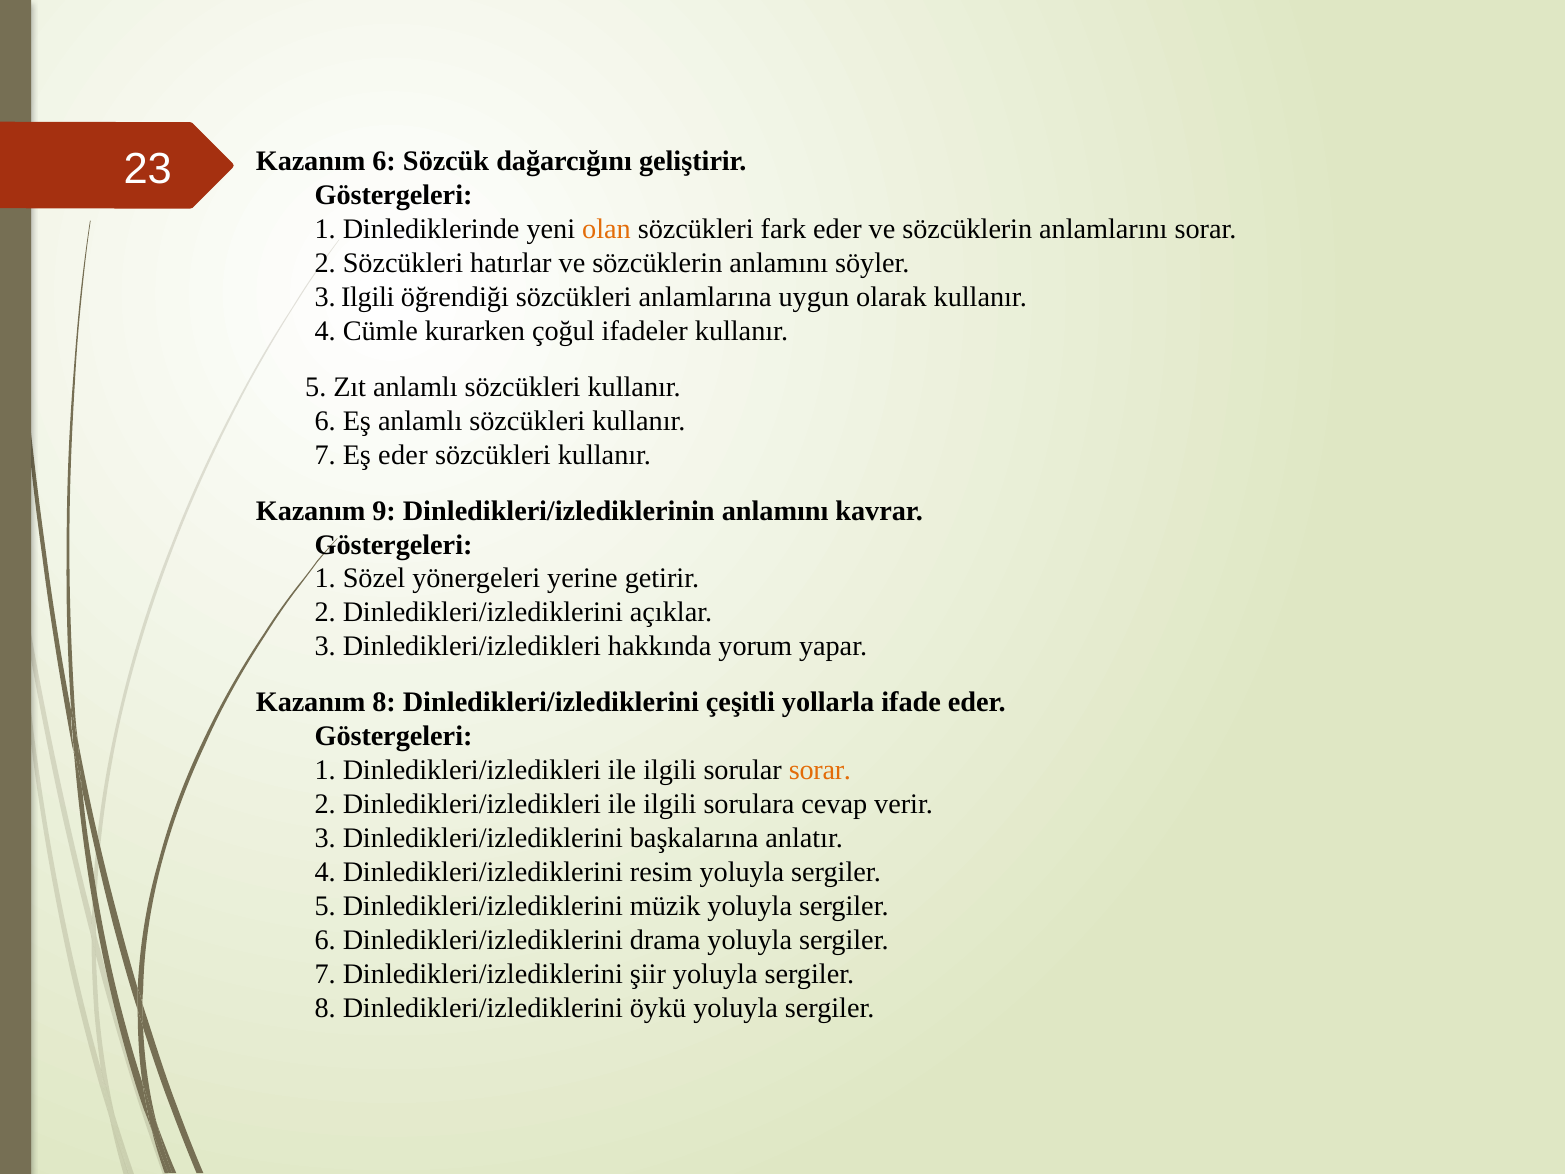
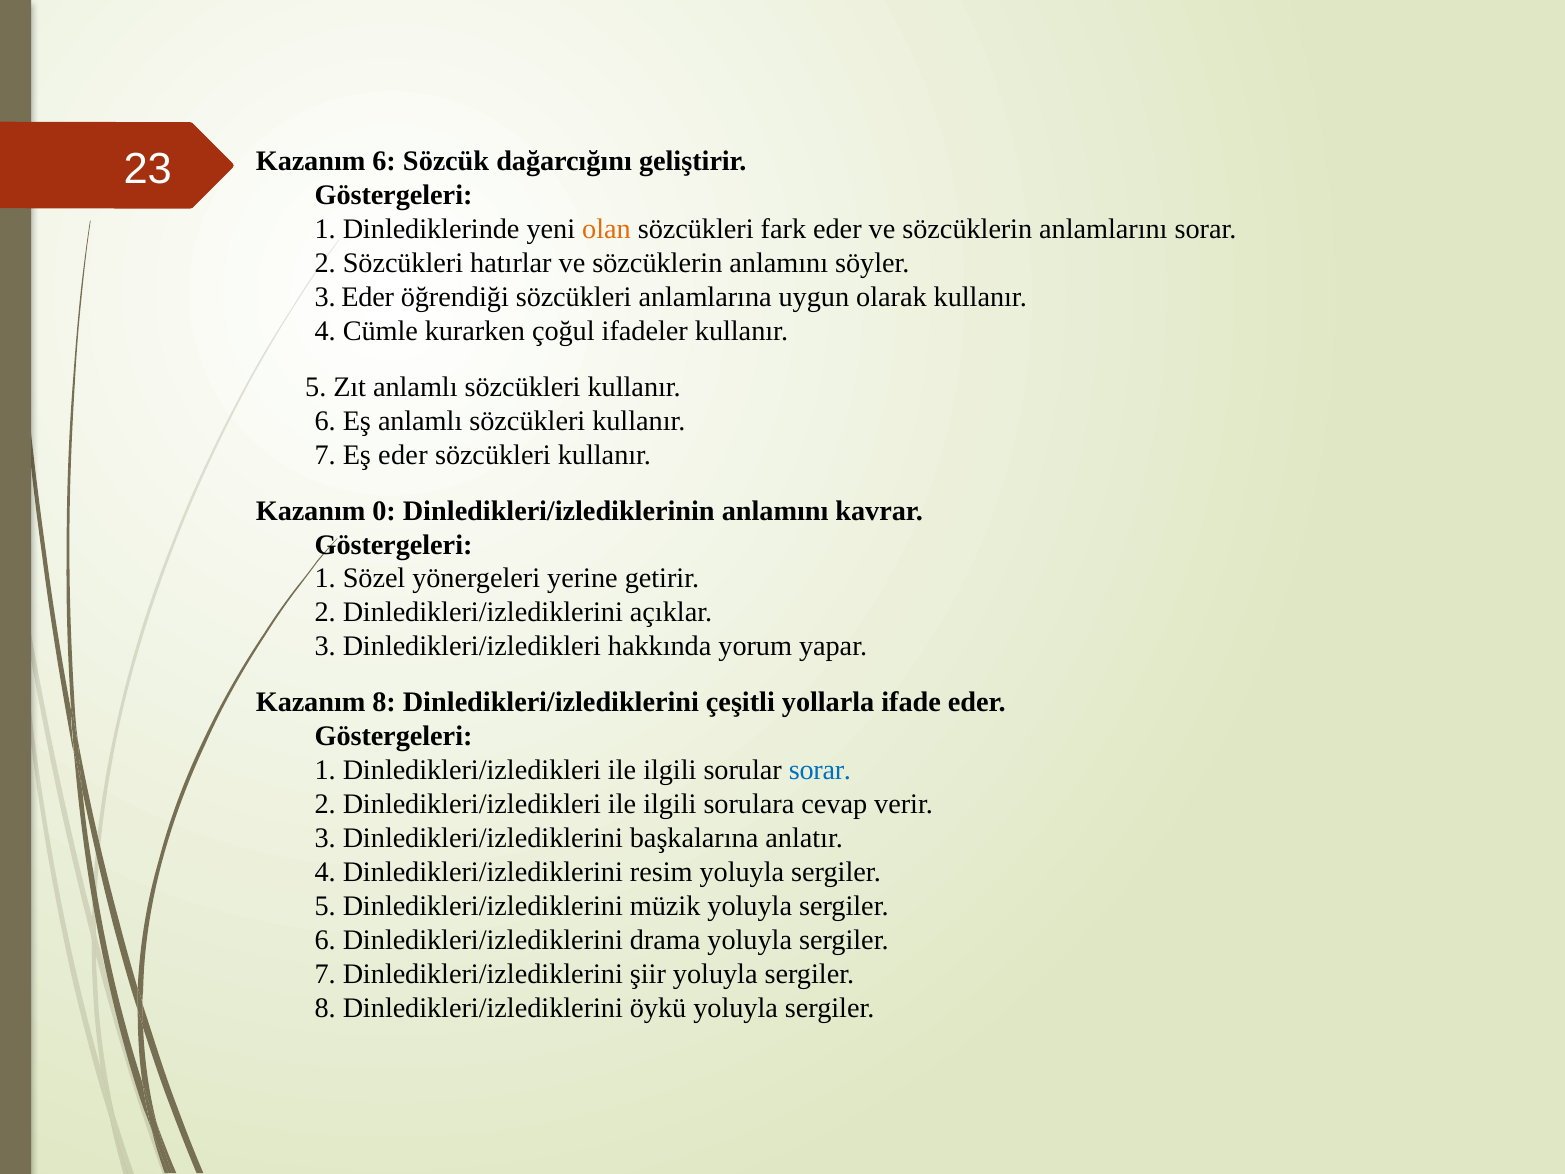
3 Ilgili: Ilgili -> Eder (368, 297)
9: 9 -> 0 (384, 511)
sorar colour: orange -> blue (820, 770)
